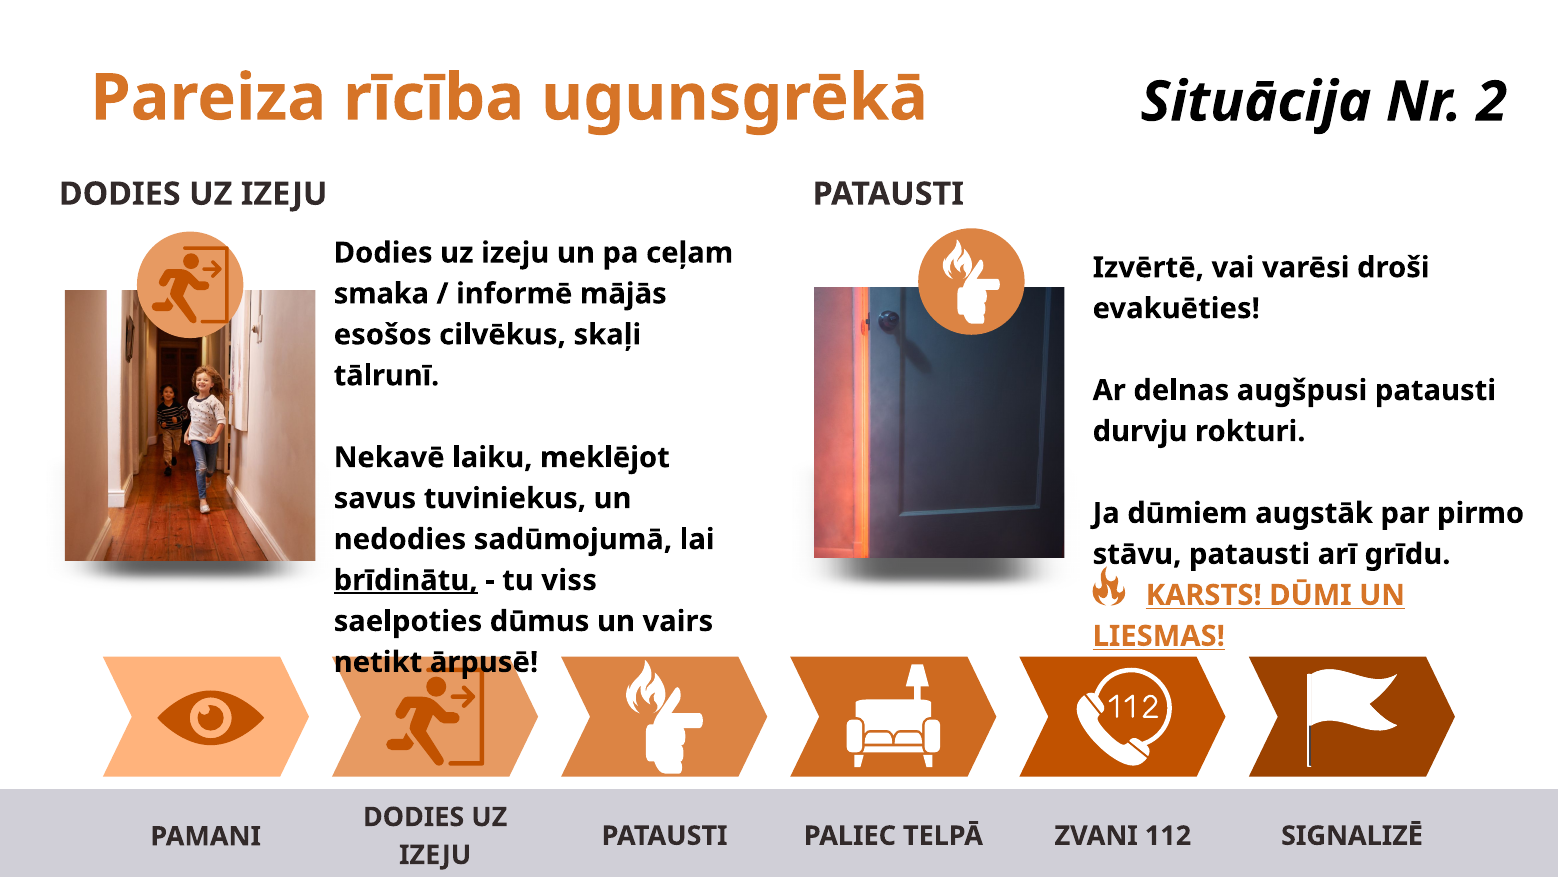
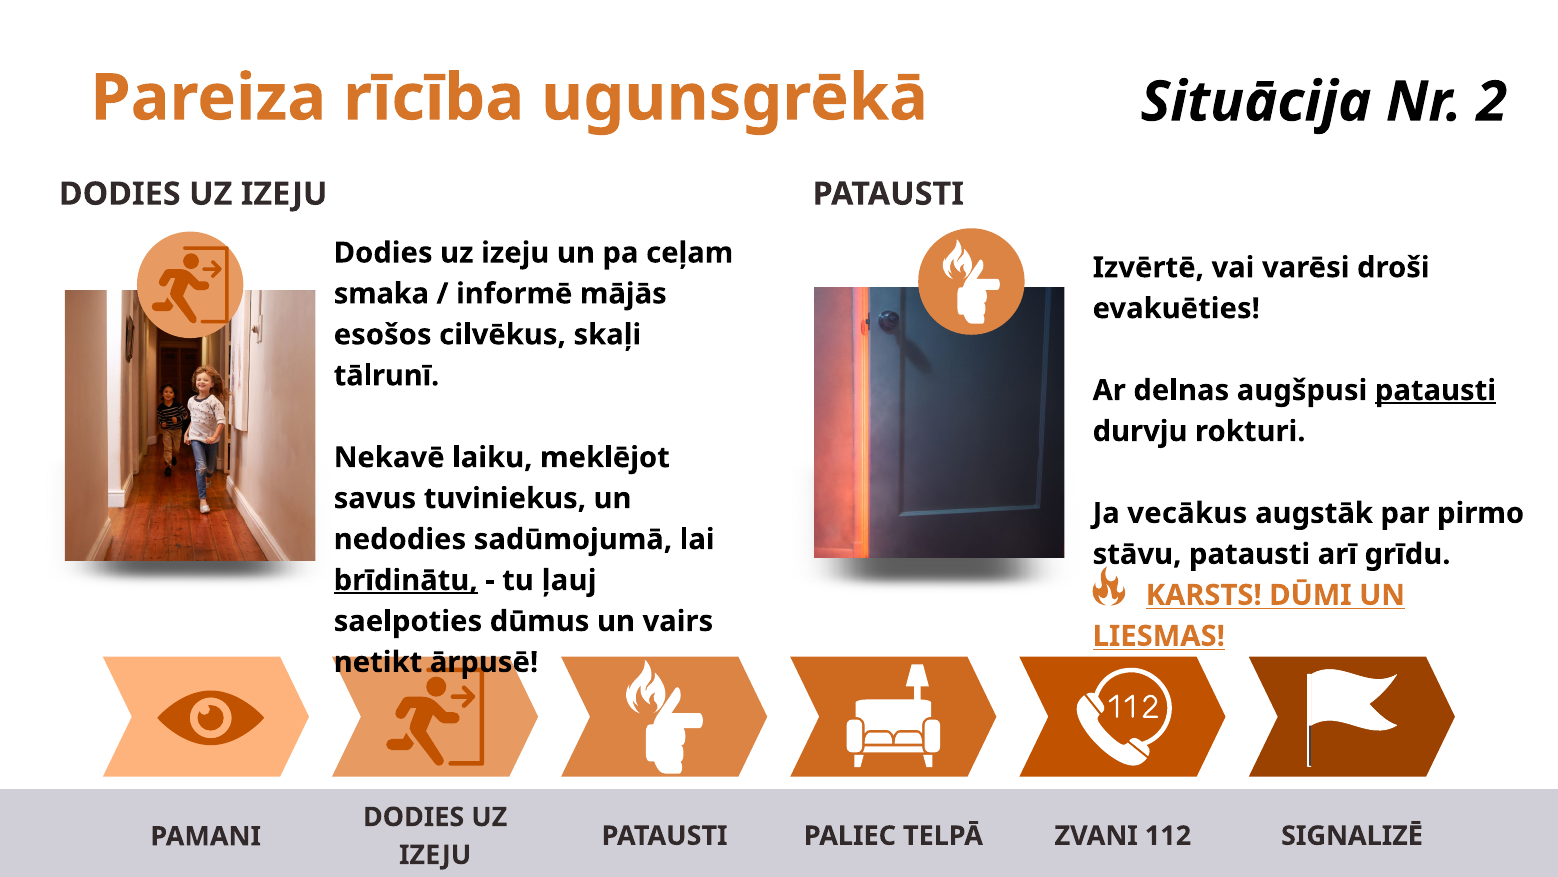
patausti underline: none -> present (1435, 390)
dūmiem: dūmiem -> vecākus (1187, 513)
viss: viss -> ļauj (569, 580)
